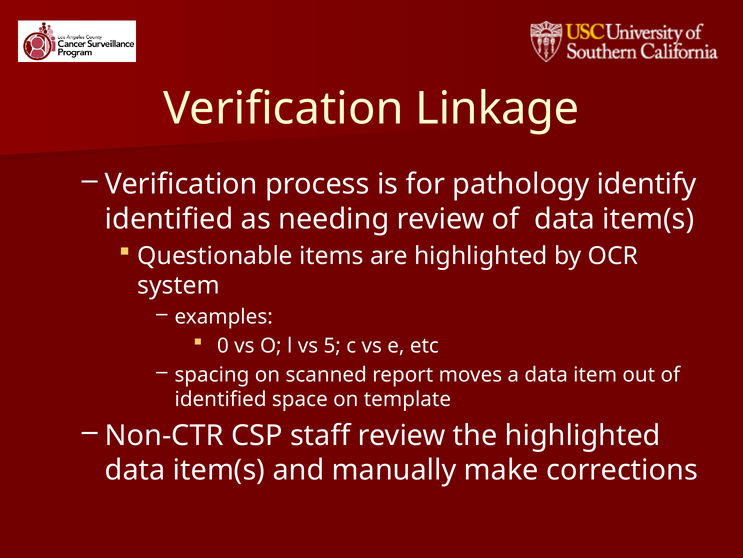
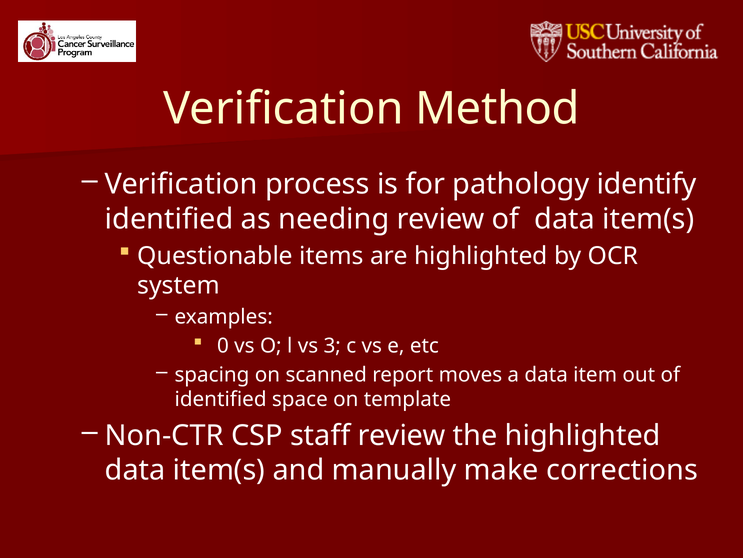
Linkage: Linkage -> Method (497, 108)
5: 5 -> 3 (332, 345)
